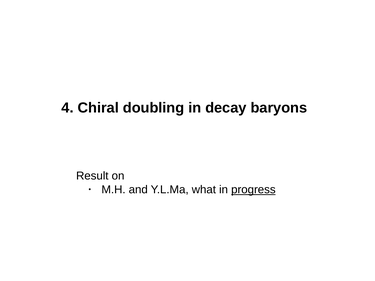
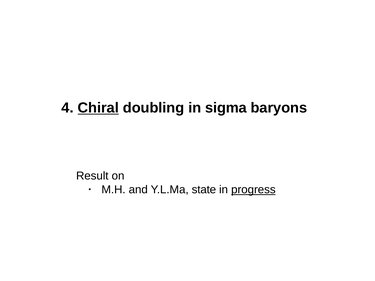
Chiral underline: none -> present (98, 108)
decay: decay -> sigma (226, 108)
what: what -> state (204, 190)
